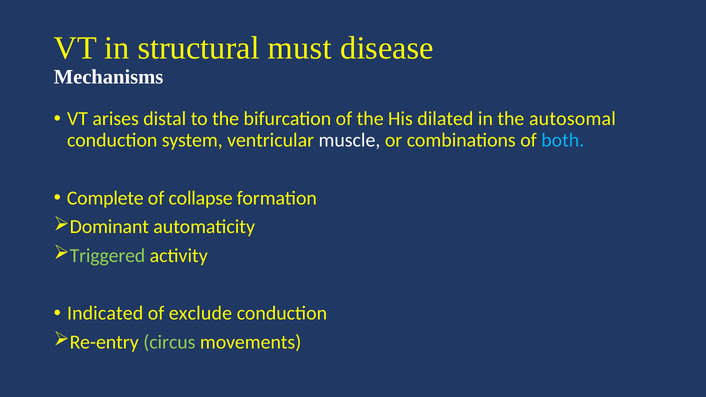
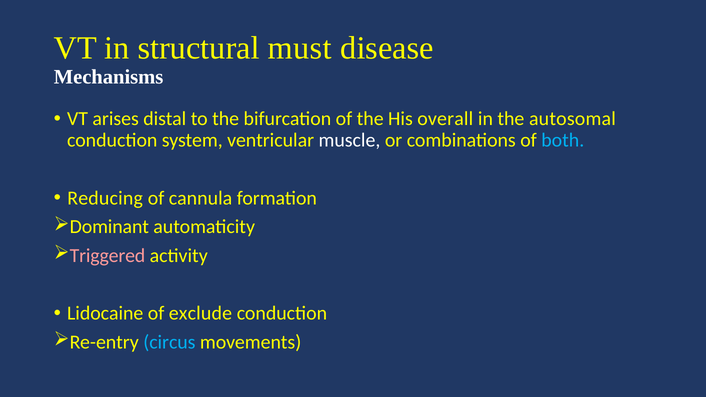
dilated: dilated -> overall (445, 119)
Complete: Complete -> Reducing (105, 198)
collapse: collapse -> cannula (201, 198)
Triggered colour: light green -> pink (107, 256)
Indicated: Indicated -> Lidocaine (105, 313)
circus colour: light green -> light blue (169, 342)
